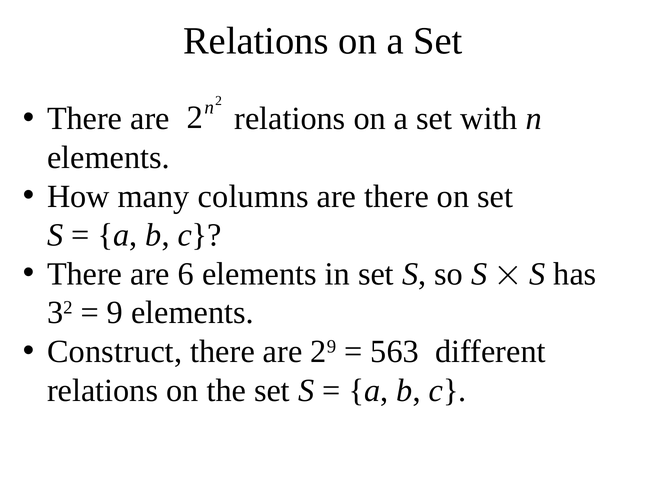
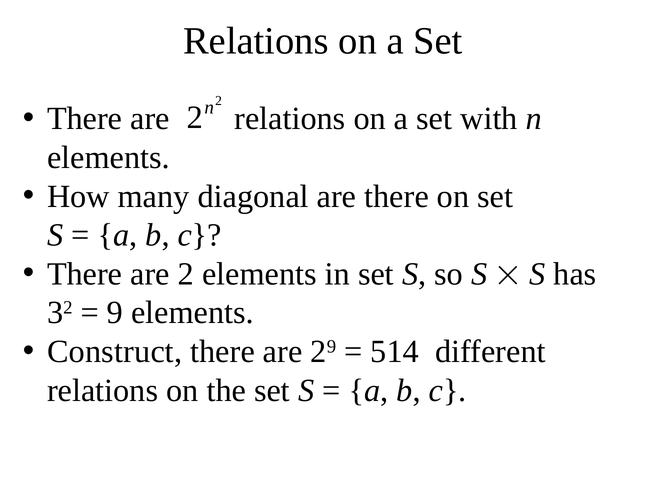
columns: columns -> diagonal (253, 196)
are 6: 6 -> 2 (186, 274)
563: 563 -> 514 (395, 351)
